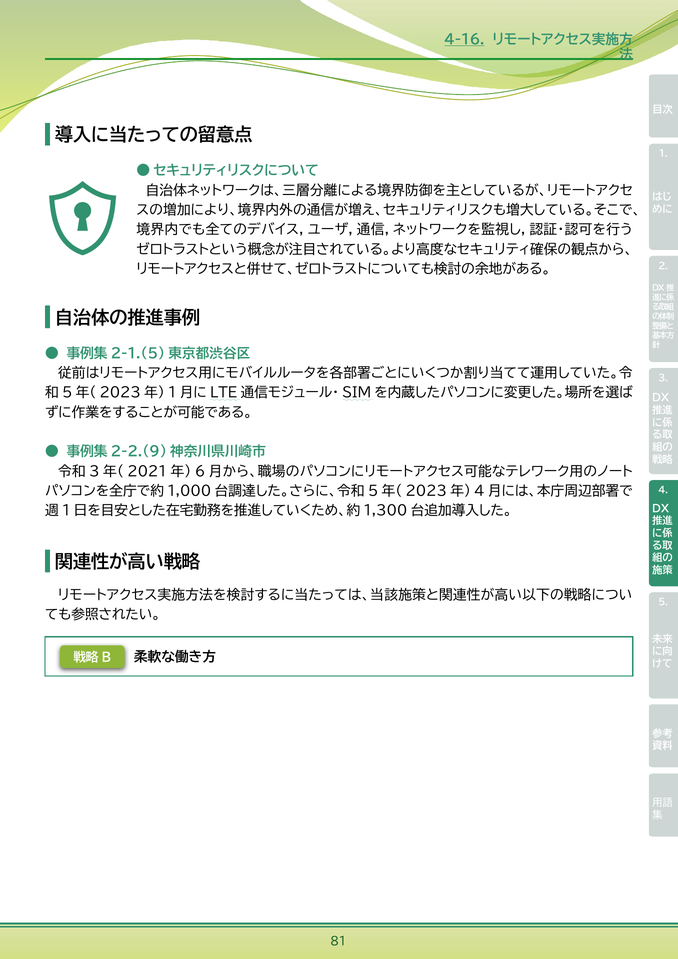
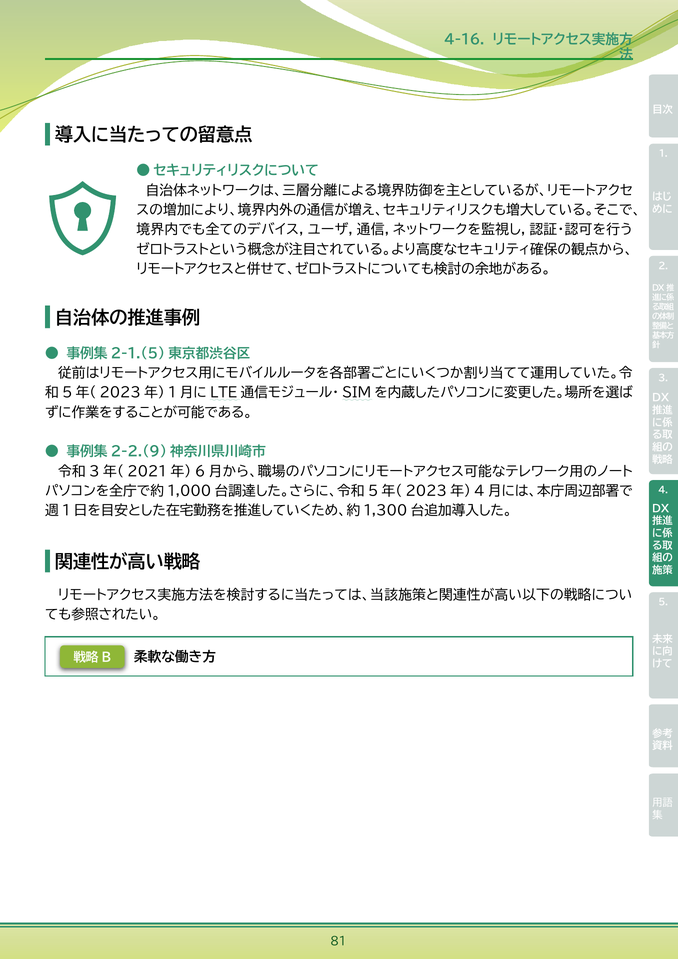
4-16 underline: present -> none (464, 40)
